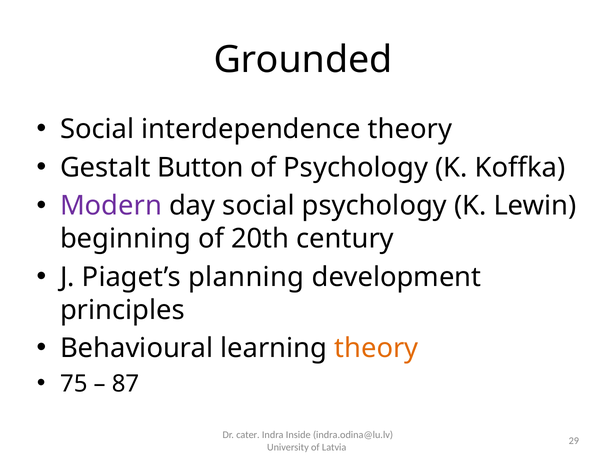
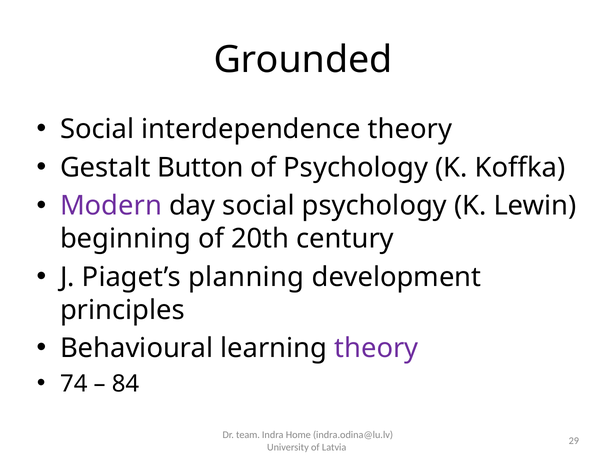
theory colour: orange -> purple (376, 348)
75: 75 -> 74 (74, 384)
87: 87 -> 84 (125, 384)
cater: cater -> team (248, 435)
Inside: Inside -> Home (298, 435)
